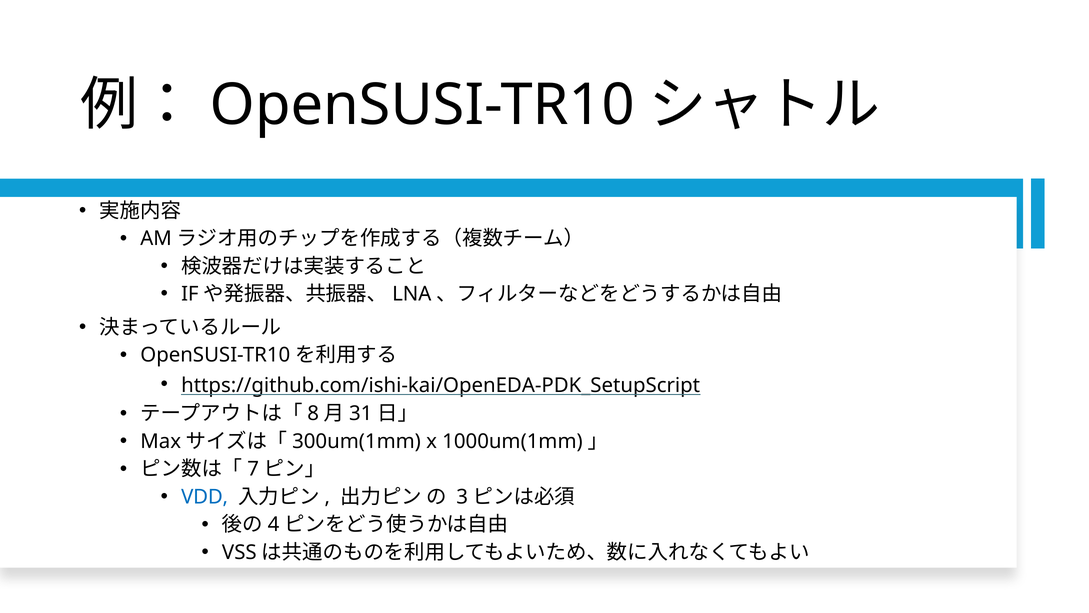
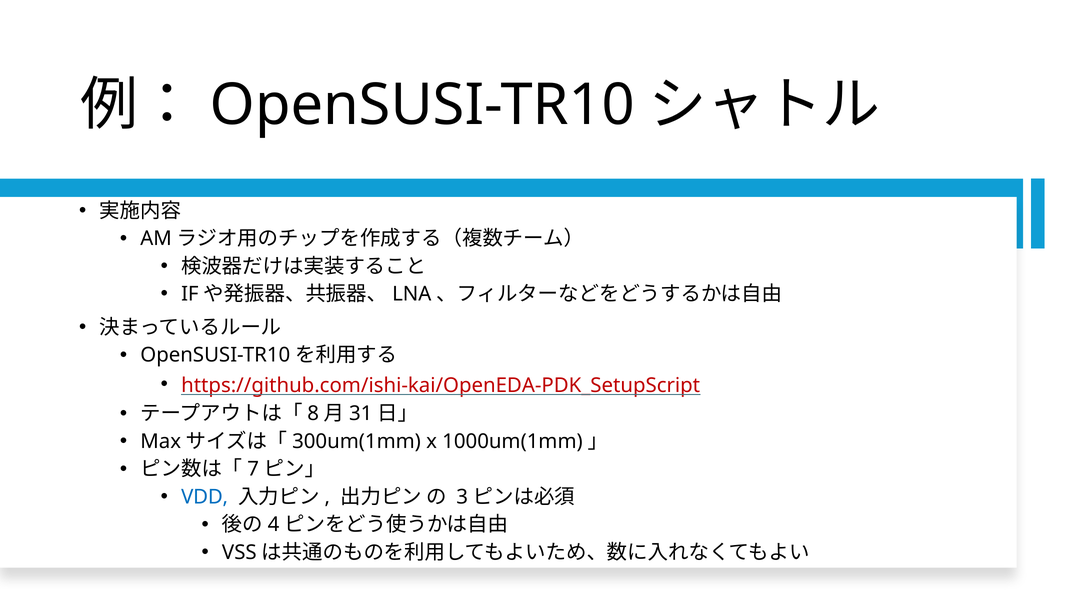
https://github.com/ishi-kai/OpenEDA-PDK_SetupScript colour: black -> red (441, 385)
